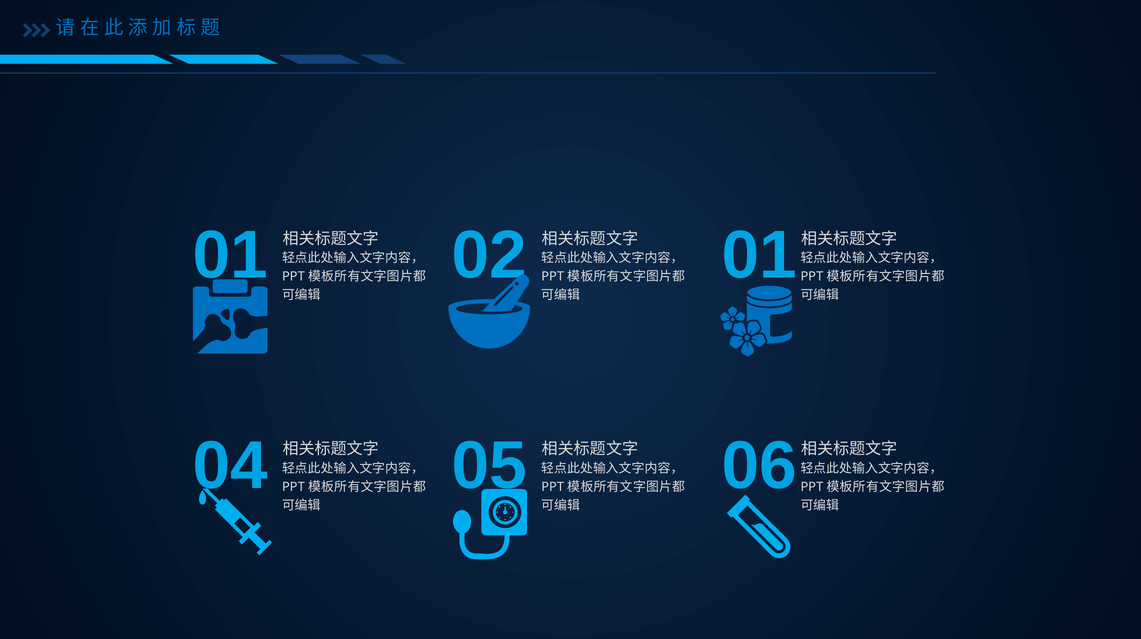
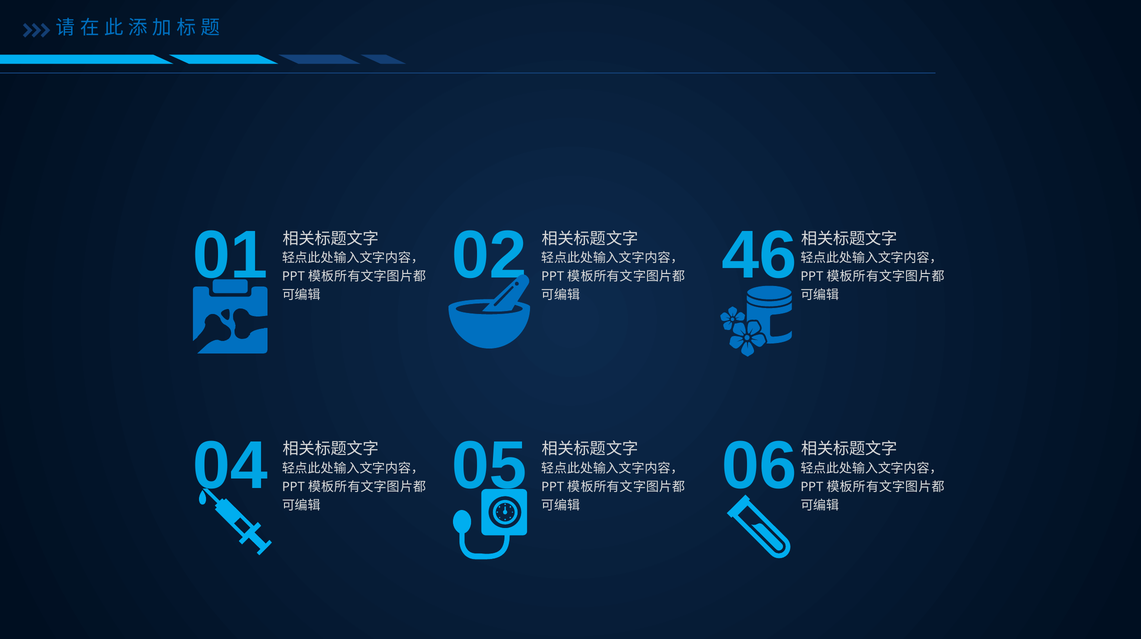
01: 01 -> 46 (759, 256)
